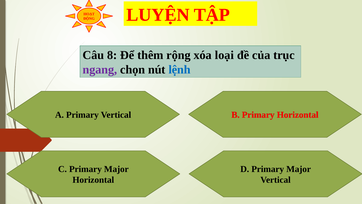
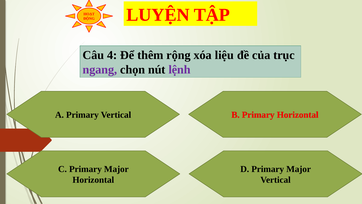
8: 8 -> 4 (112, 55)
loại: loại -> liệu (224, 55)
lệnh colour: blue -> purple (180, 70)
